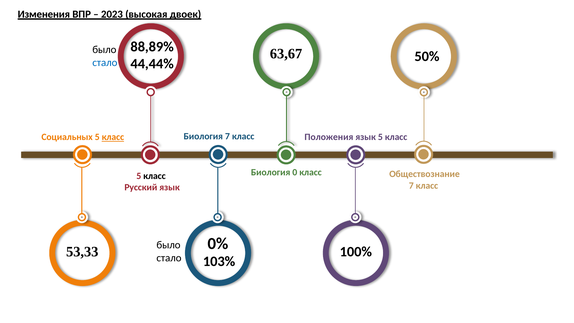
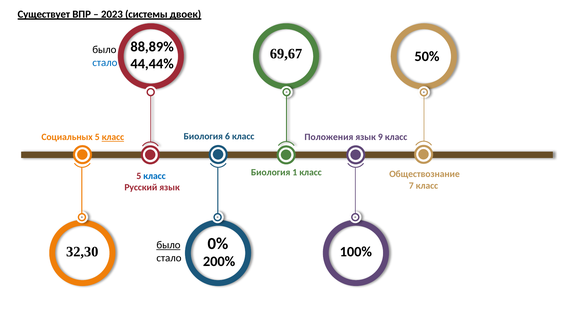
Изменения: Изменения -> Существует (44, 14)
высокая: высокая -> системы (146, 14)
63,67: 63,67 -> 69,67 (286, 54)
Биология 7: 7 -> 6 (227, 136)
язык 5: 5 -> 9 (380, 137)
0: 0 -> 1 (295, 172)
класс colour: black -> blue (155, 176)
было underline: none -> present (168, 245)
53,33: 53,33 -> 32,30 (82, 252)
103%: 103% -> 200% (219, 261)
